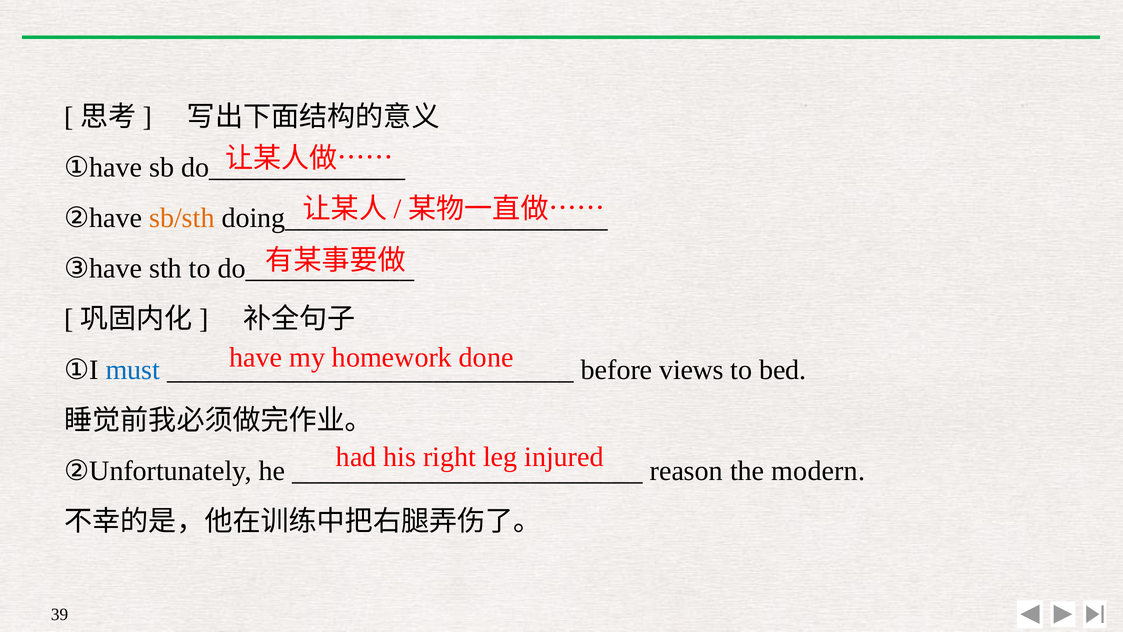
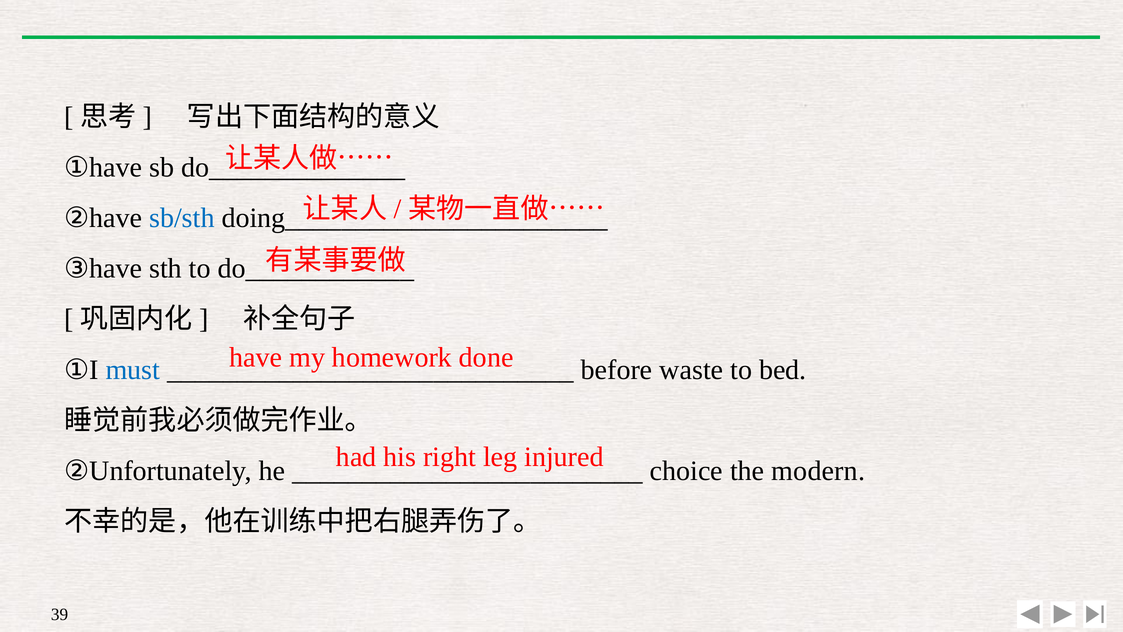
sb/sth colour: orange -> blue (182, 218)
views: views -> waste (691, 370)
reason: reason -> choice (686, 471)
